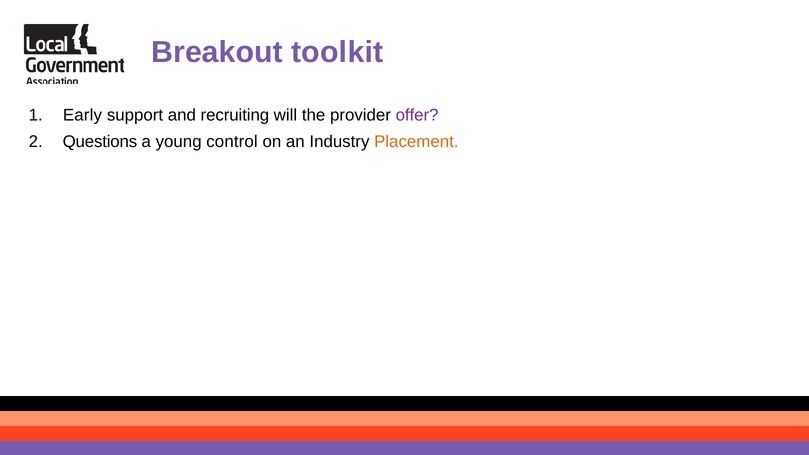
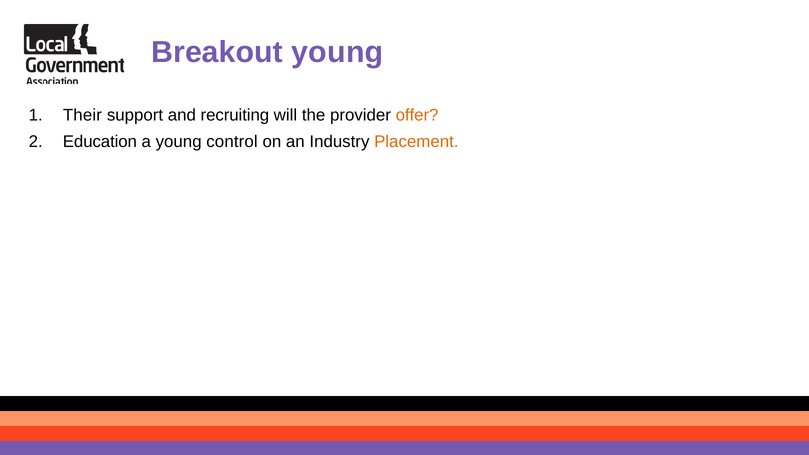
Breakout toolkit: toolkit -> young (337, 52)
Early: Early -> Their (82, 115)
offer colour: purple -> orange (417, 115)
Questions: Questions -> Education (100, 142)
